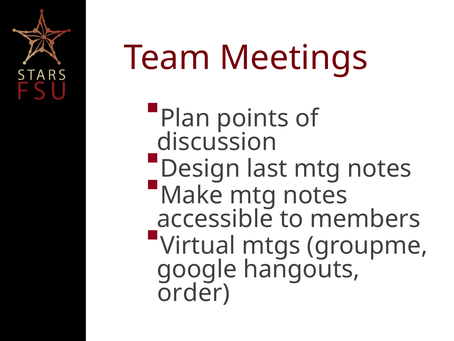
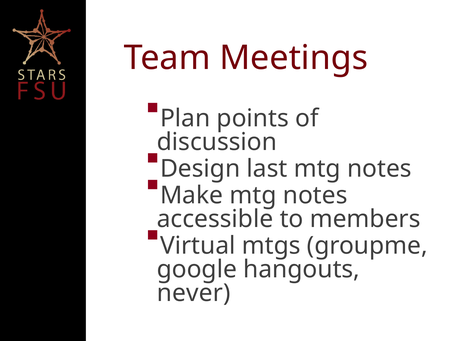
order: order -> never (194, 292)
